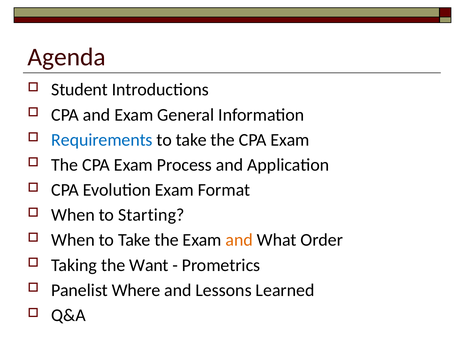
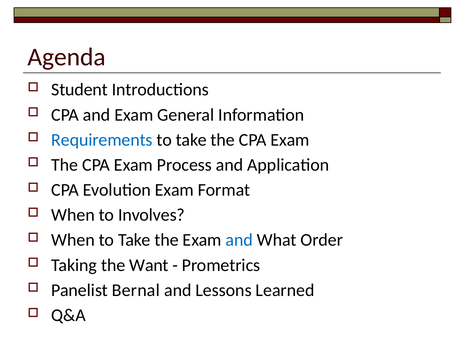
Starting: Starting -> Involves (151, 215)
and colour: orange -> blue (239, 240)
Where: Where -> Bernal (136, 290)
